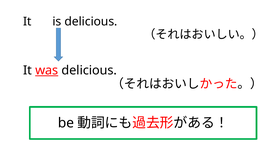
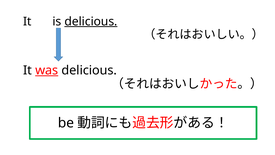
delicious underline: none -> present (91, 21)
